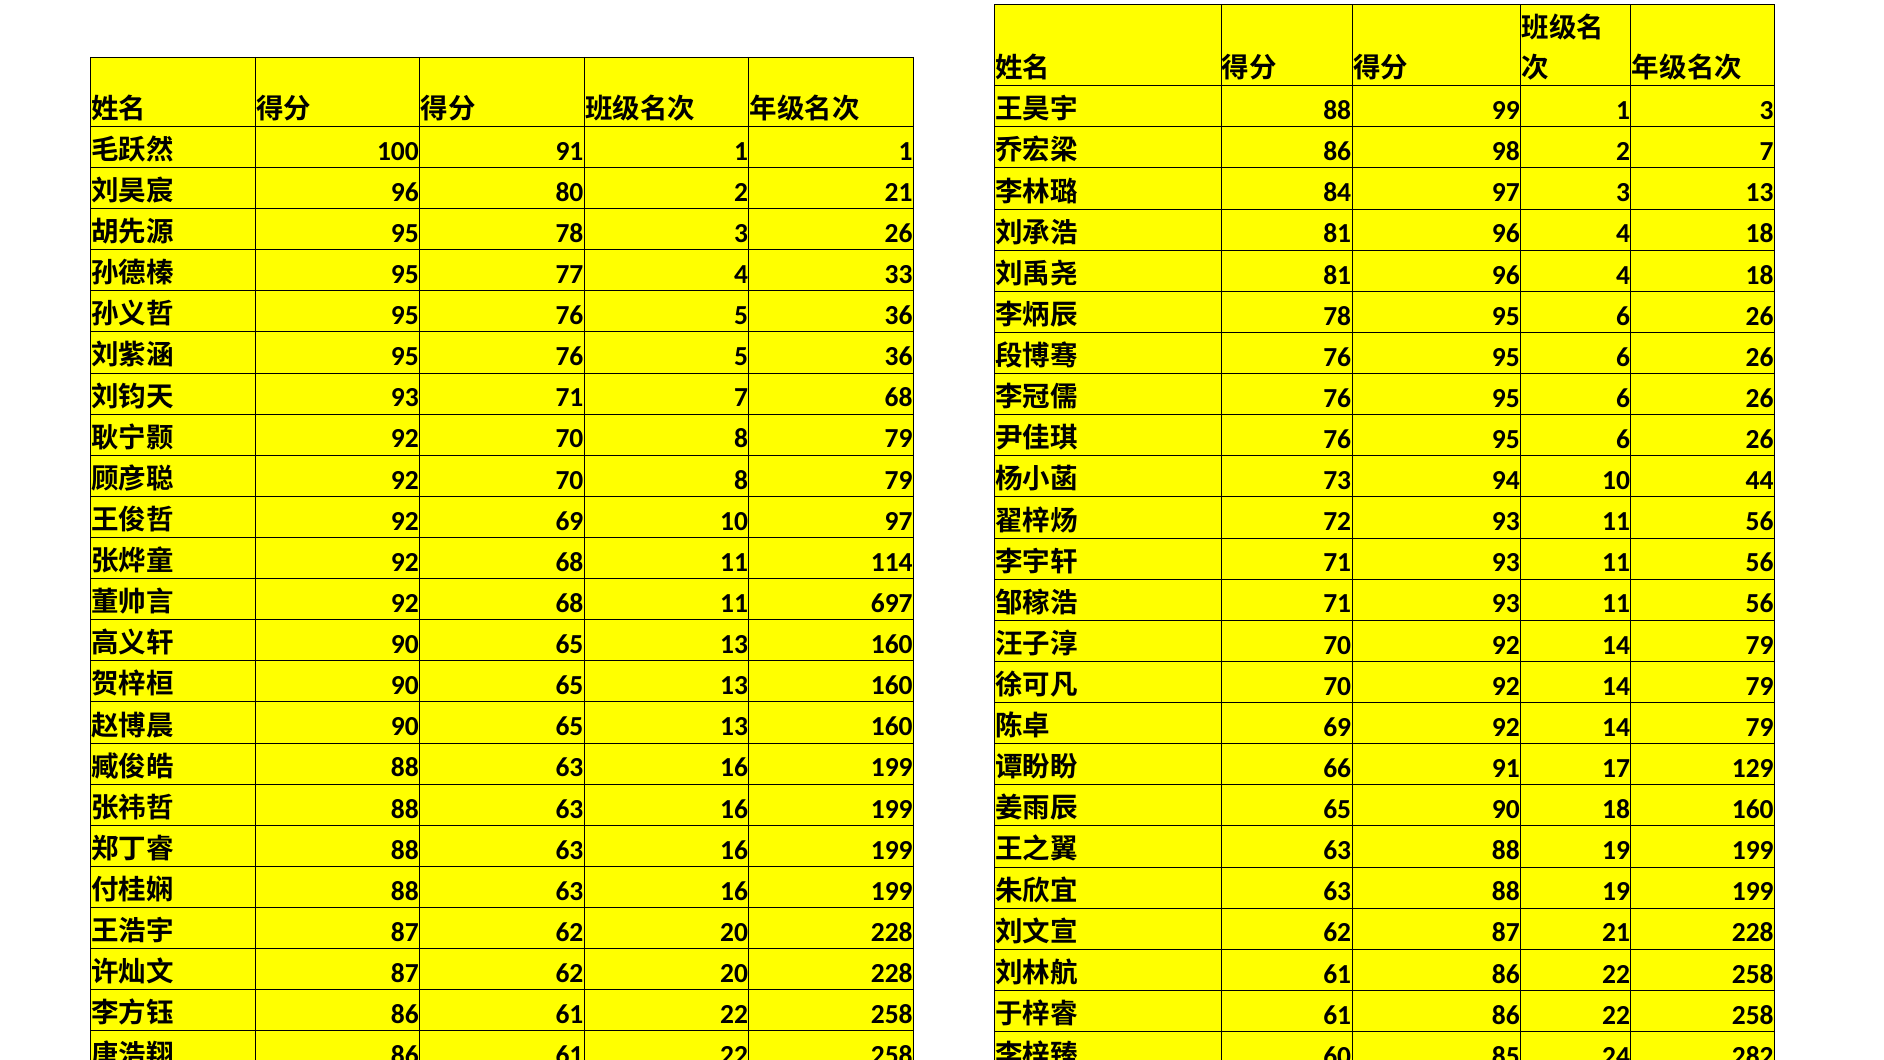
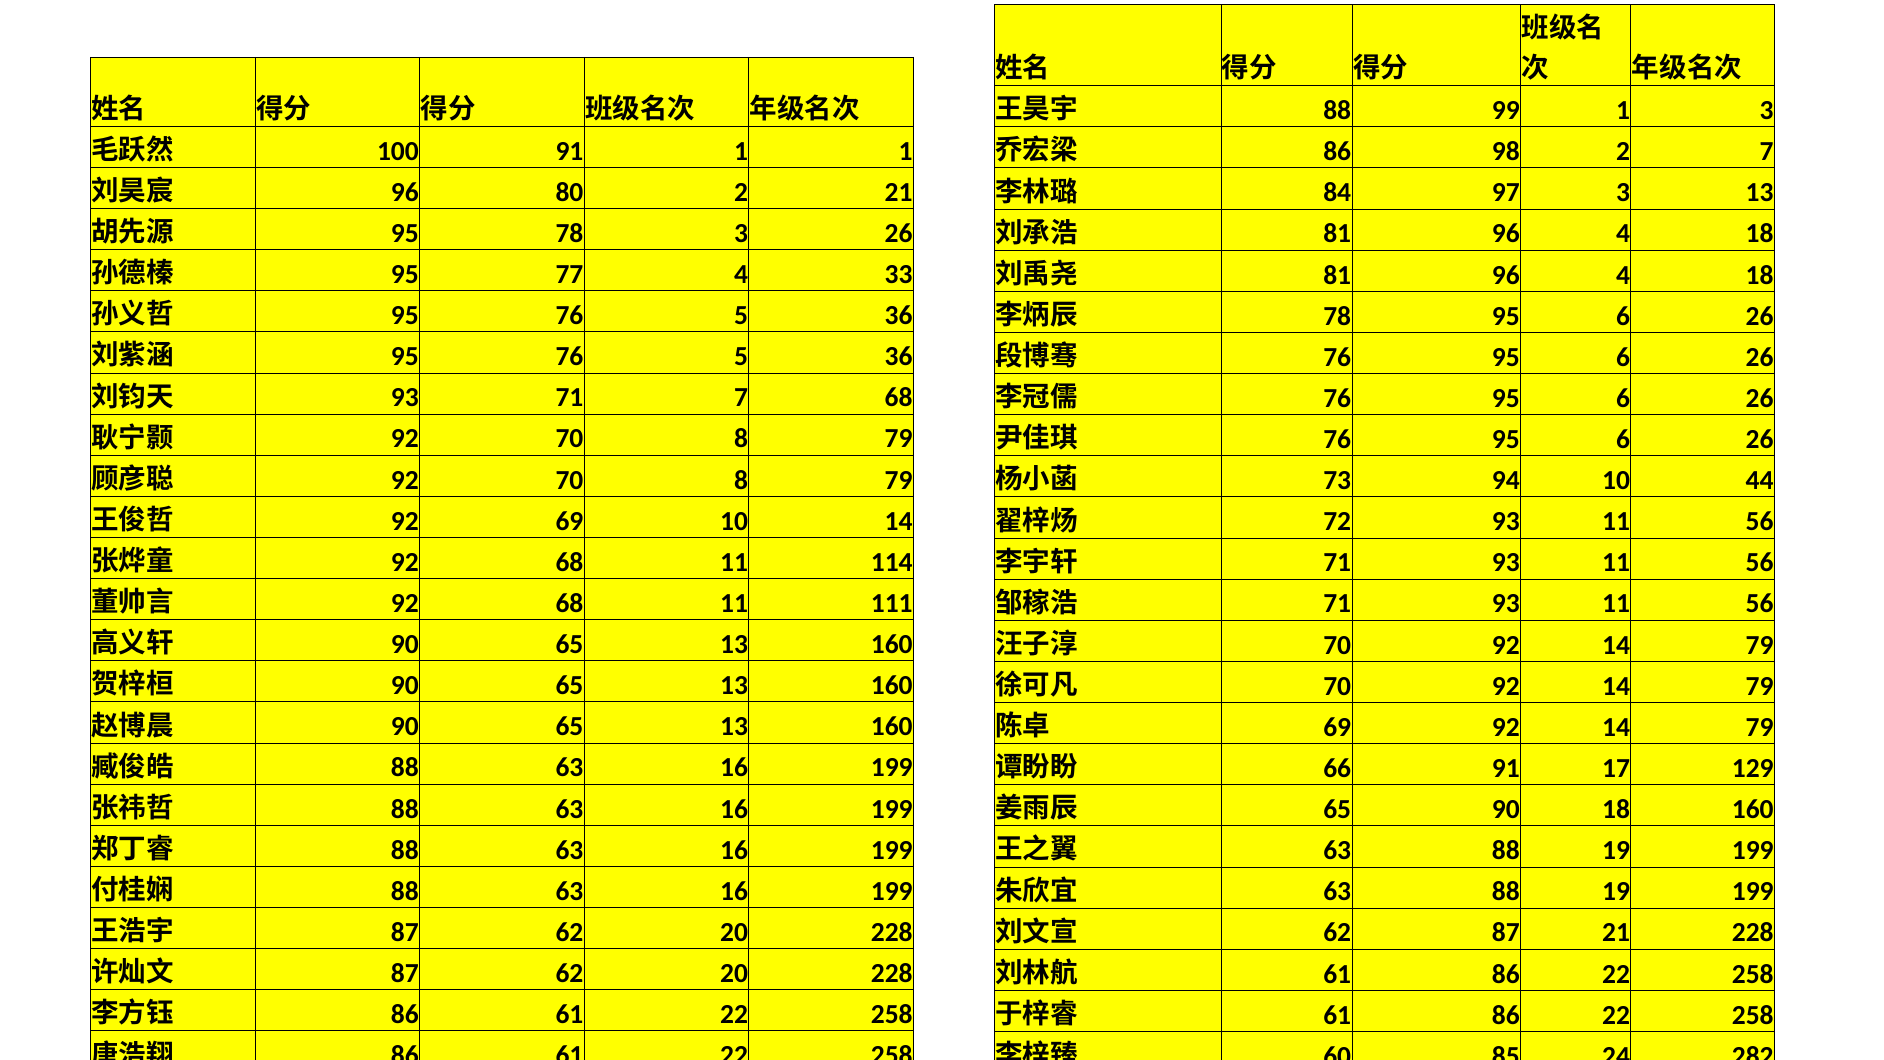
10 97: 97 -> 14 (899, 521)
697: 697 -> 111 (892, 603)
